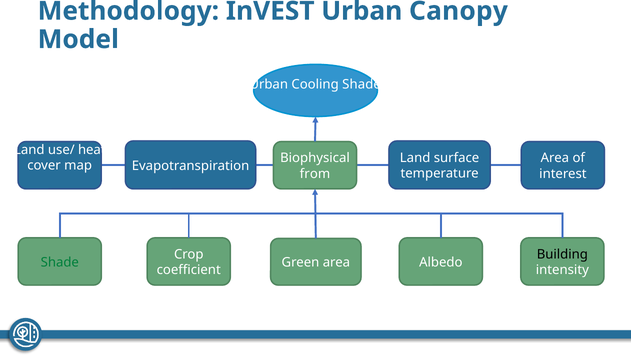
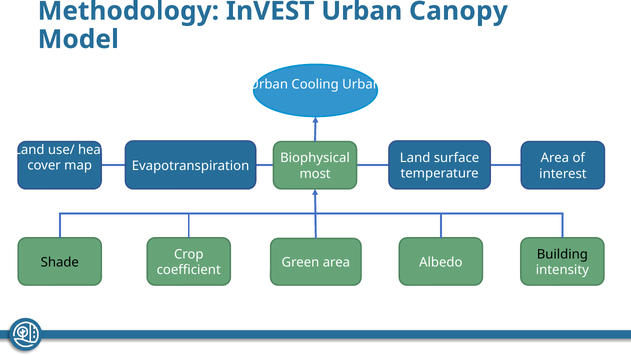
Cooling Shade: Shade -> Urban (362, 84)
from: from -> most (315, 174)
Shade colour: green -> black (60, 262)
